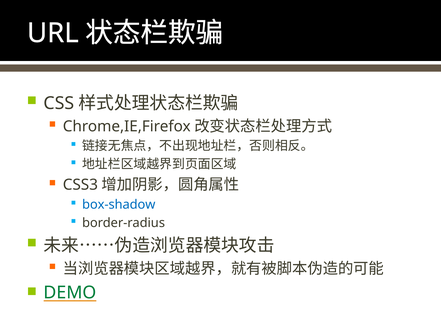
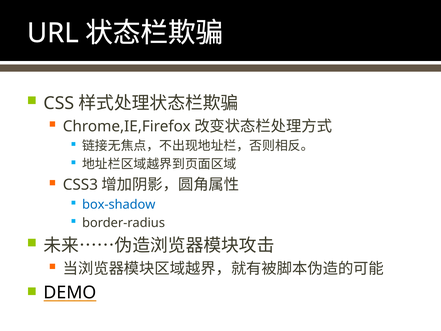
DEMO colour: green -> black (70, 292)
